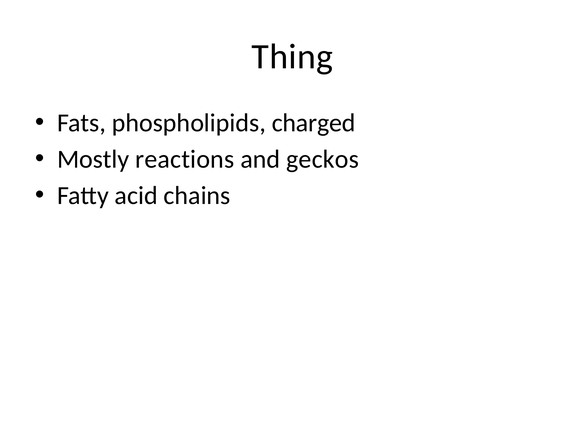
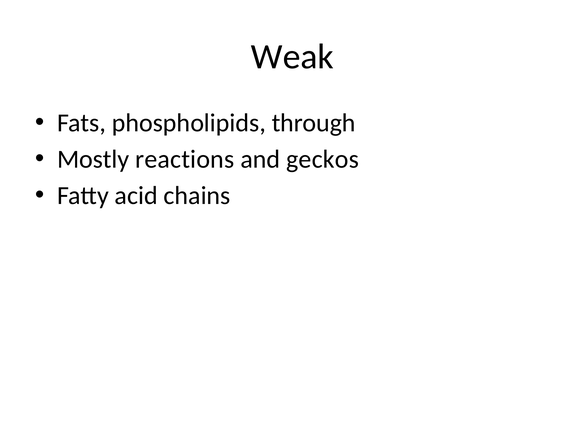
Thing: Thing -> Weak (292, 57)
charged: charged -> through (314, 123)
